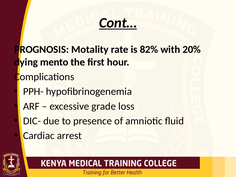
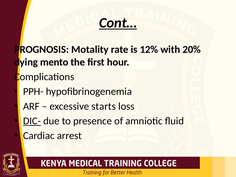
82%: 82% -> 12% (149, 50)
grade: grade -> starts (104, 106)
DIC- underline: none -> present (32, 121)
